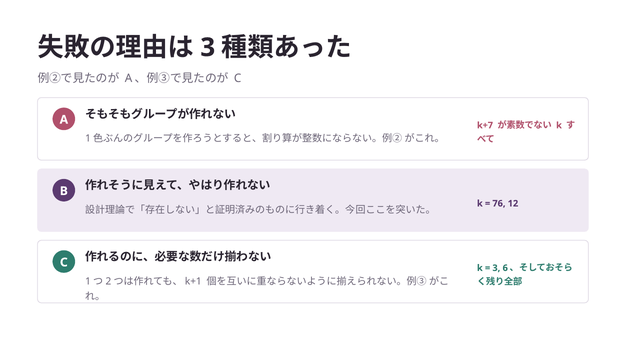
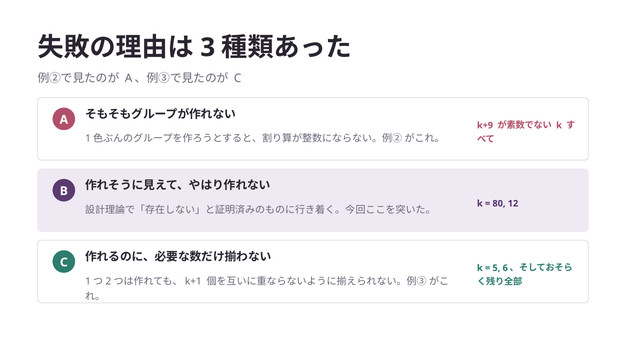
k+7: k+7 -> k+9 (485, 125)
76: 76 -> 80 (499, 204)
3: 3 -> 5 (496, 268)
